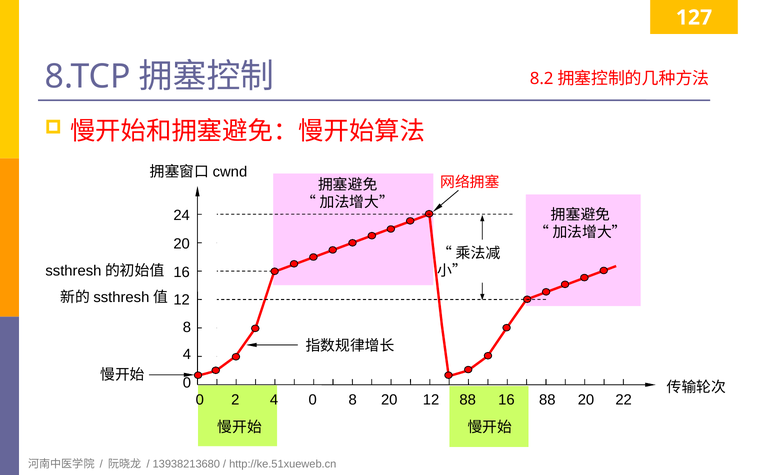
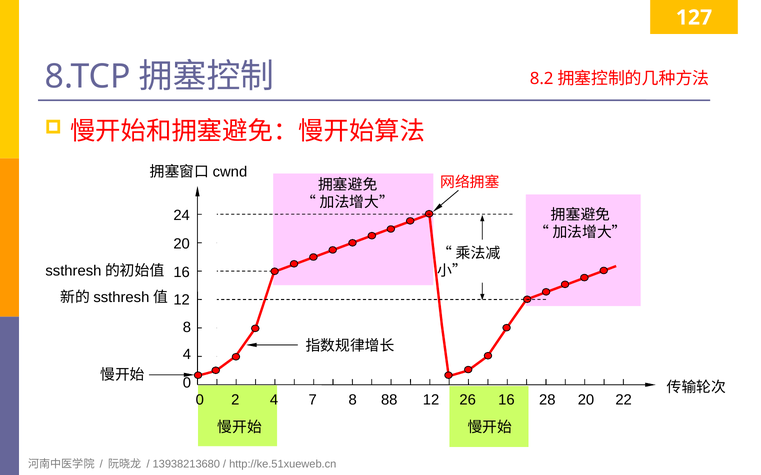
4 0: 0 -> 7 (313, 401)
8 20: 20 -> 88 (389, 401)
12 88: 88 -> 26 (468, 401)
16 88: 88 -> 28 (547, 401)
